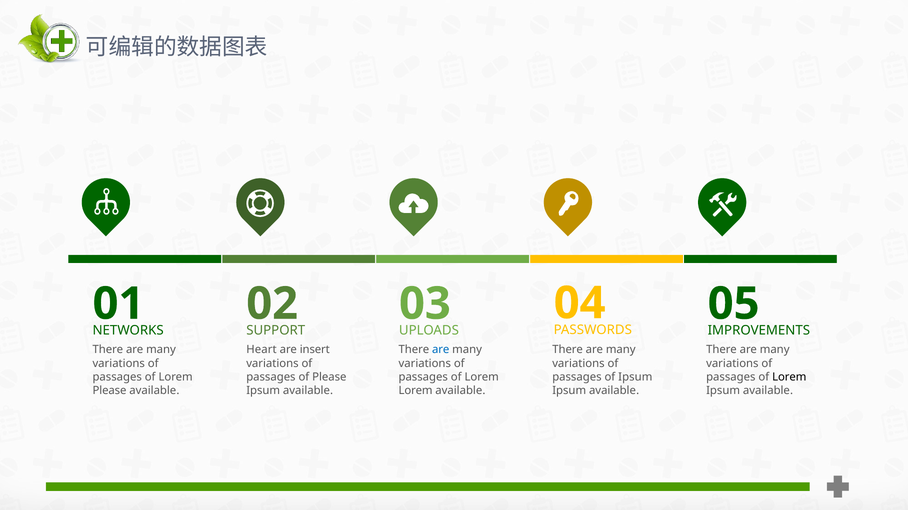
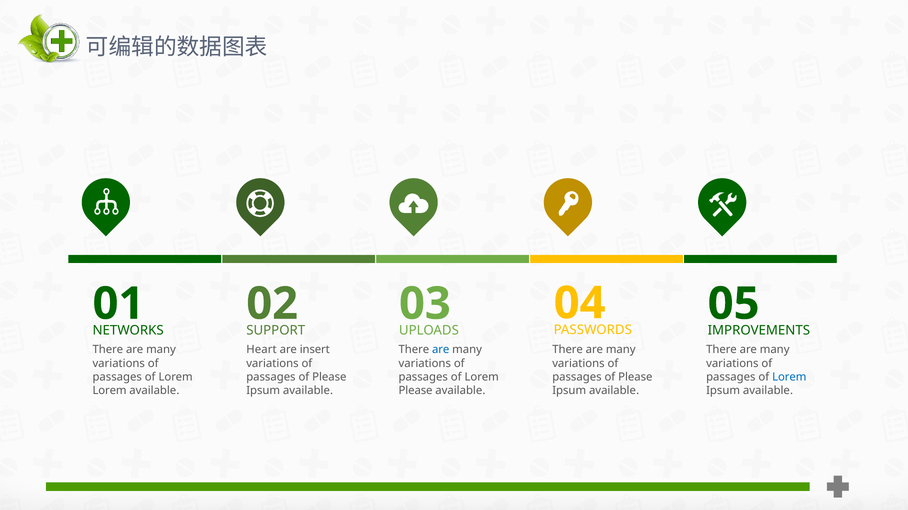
Ipsum: Ipsum -> Please (635, 377)
Lorem colour: black -> blue (789, 377)
Please: Please -> Lorem (110, 391)
Lorem: Lorem -> Please (416, 391)
